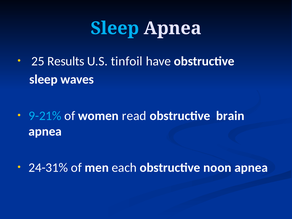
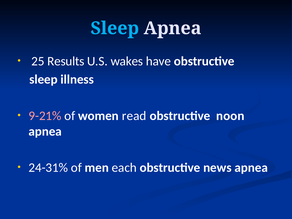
tinfoil: tinfoil -> wakes (127, 61)
waves: waves -> illness (77, 79)
9-21% colour: light blue -> pink (45, 116)
brain: brain -> noon (230, 116)
noon: noon -> news (217, 168)
